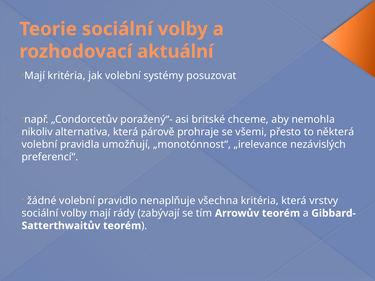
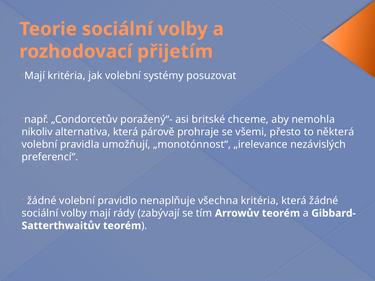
aktuální: aktuální -> přijetím (175, 52)
která vrstvy: vrstvy -> žádné (324, 201)
